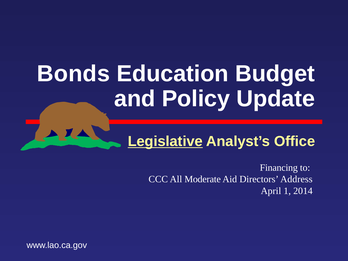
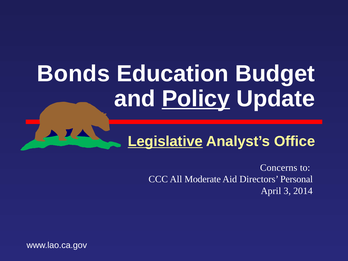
Policy underline: none -> present (196, 99)
Financing: Financing -> Concerns (279, 168)
Address: Address -> Personal (297, 179)
1: 1 -> 3 (287, 191)
